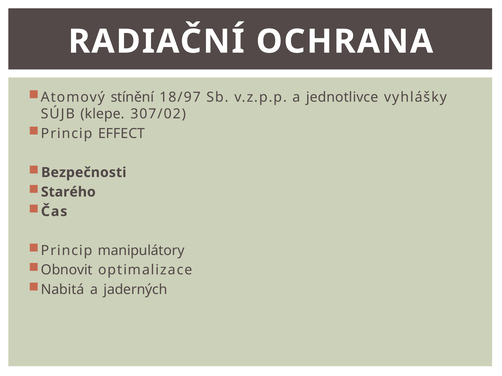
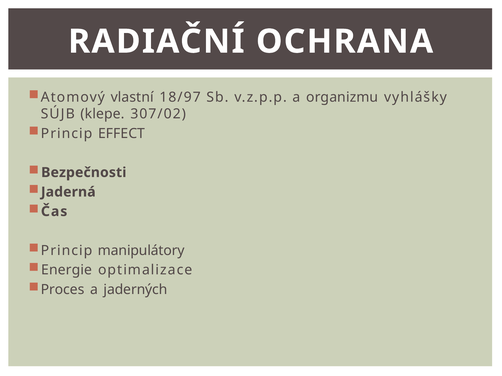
stínění: stínění -> vlastní (132, 97)
jednotlivce: jednotlivce -> organizmu (342, 97)
Starého: Starého -> Jaderná (68, 192)
Obnovit: Obnovit -> Energie (67, 270)
Nabitá: Nabitá -> Proces (63, 290)
